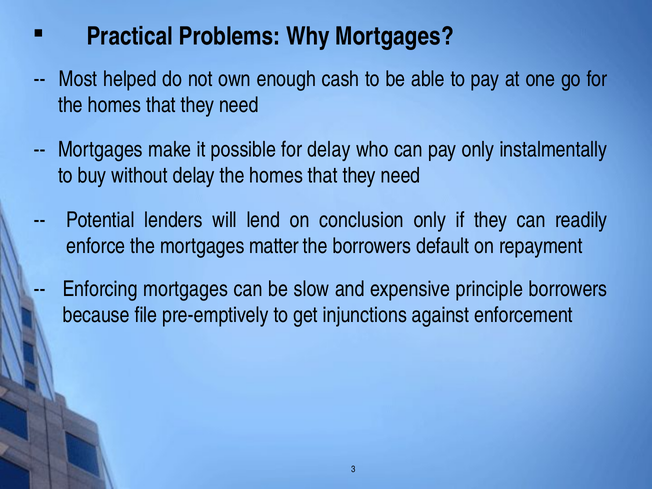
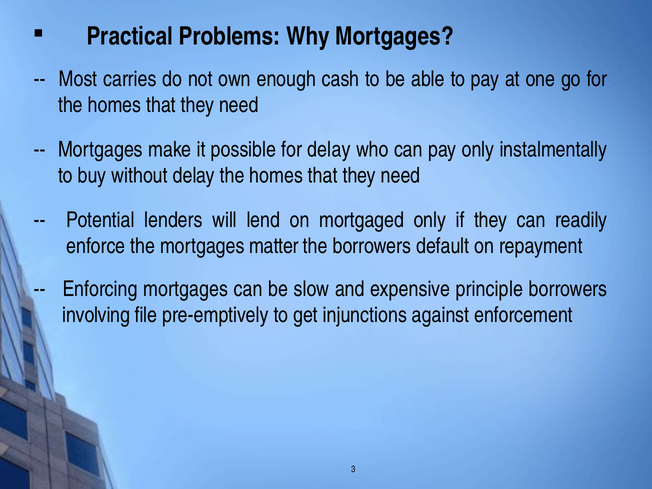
helped: helped -> carries (130, 79)
conclusion: conclusion -> mortgaged (362, 220)
because: because -> involving (96, 315)
